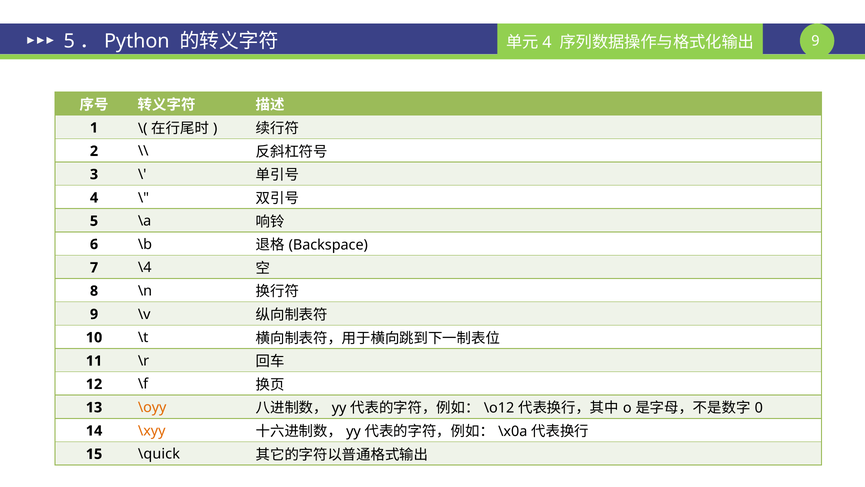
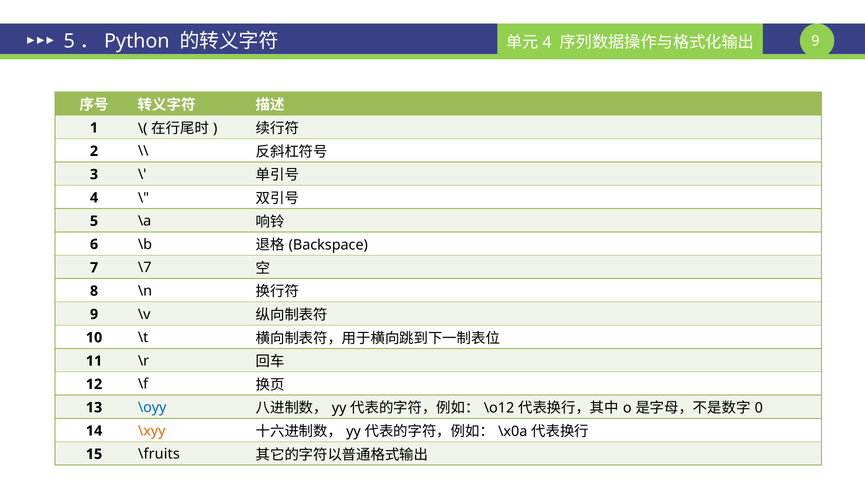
\4: \4 -> \7 (145, 267)
\oyy colour: orange -> blue (152, 407)
\quick: \quick -> \fruits (159, 454)
